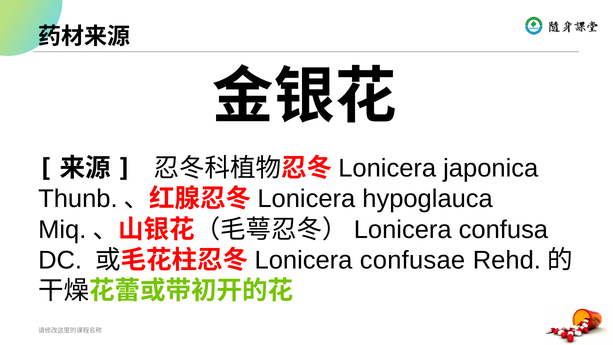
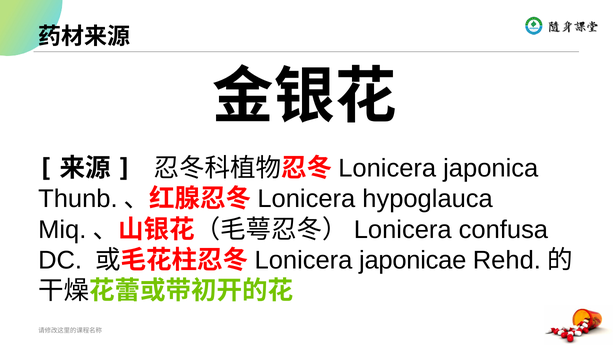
confusae: confusae -> japonicae (413, 260)
